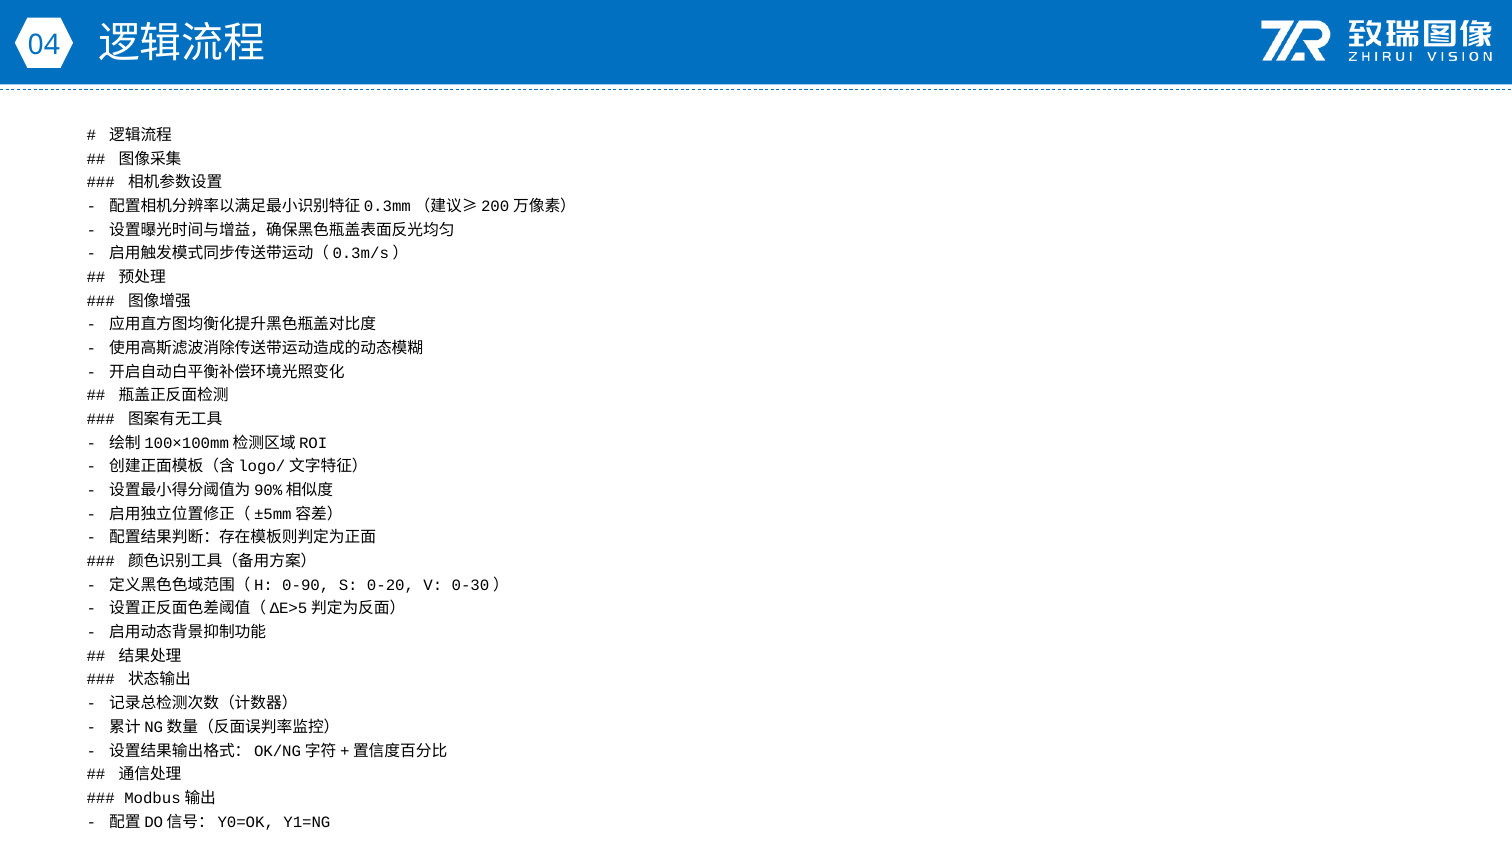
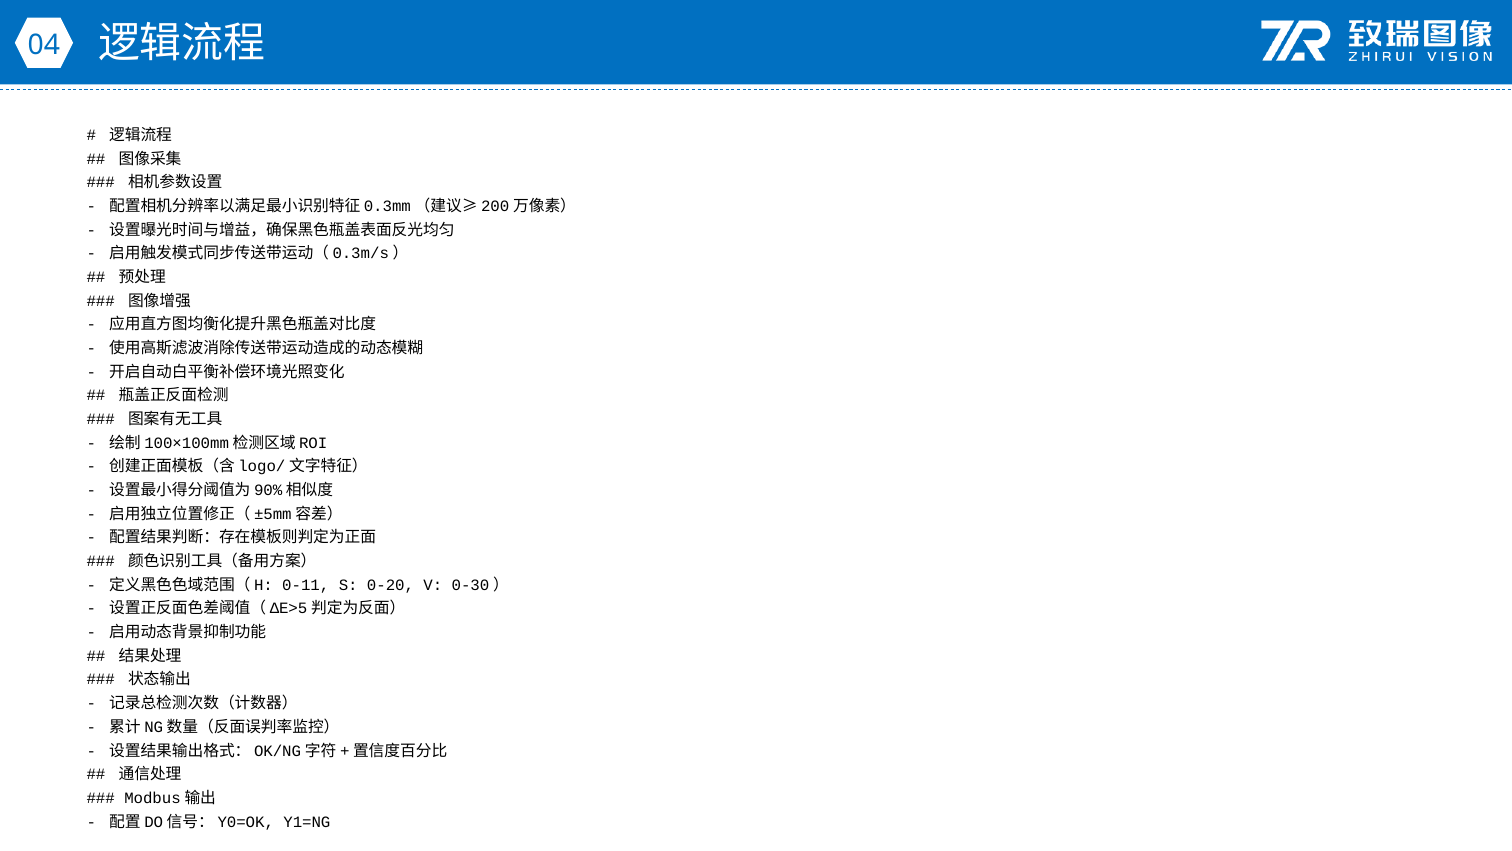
0-90: 0-90 -> 0-11 (306, 585)
